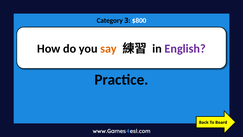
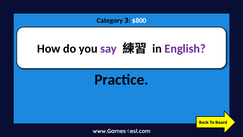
say colour: orange -> purple (109, 49)
